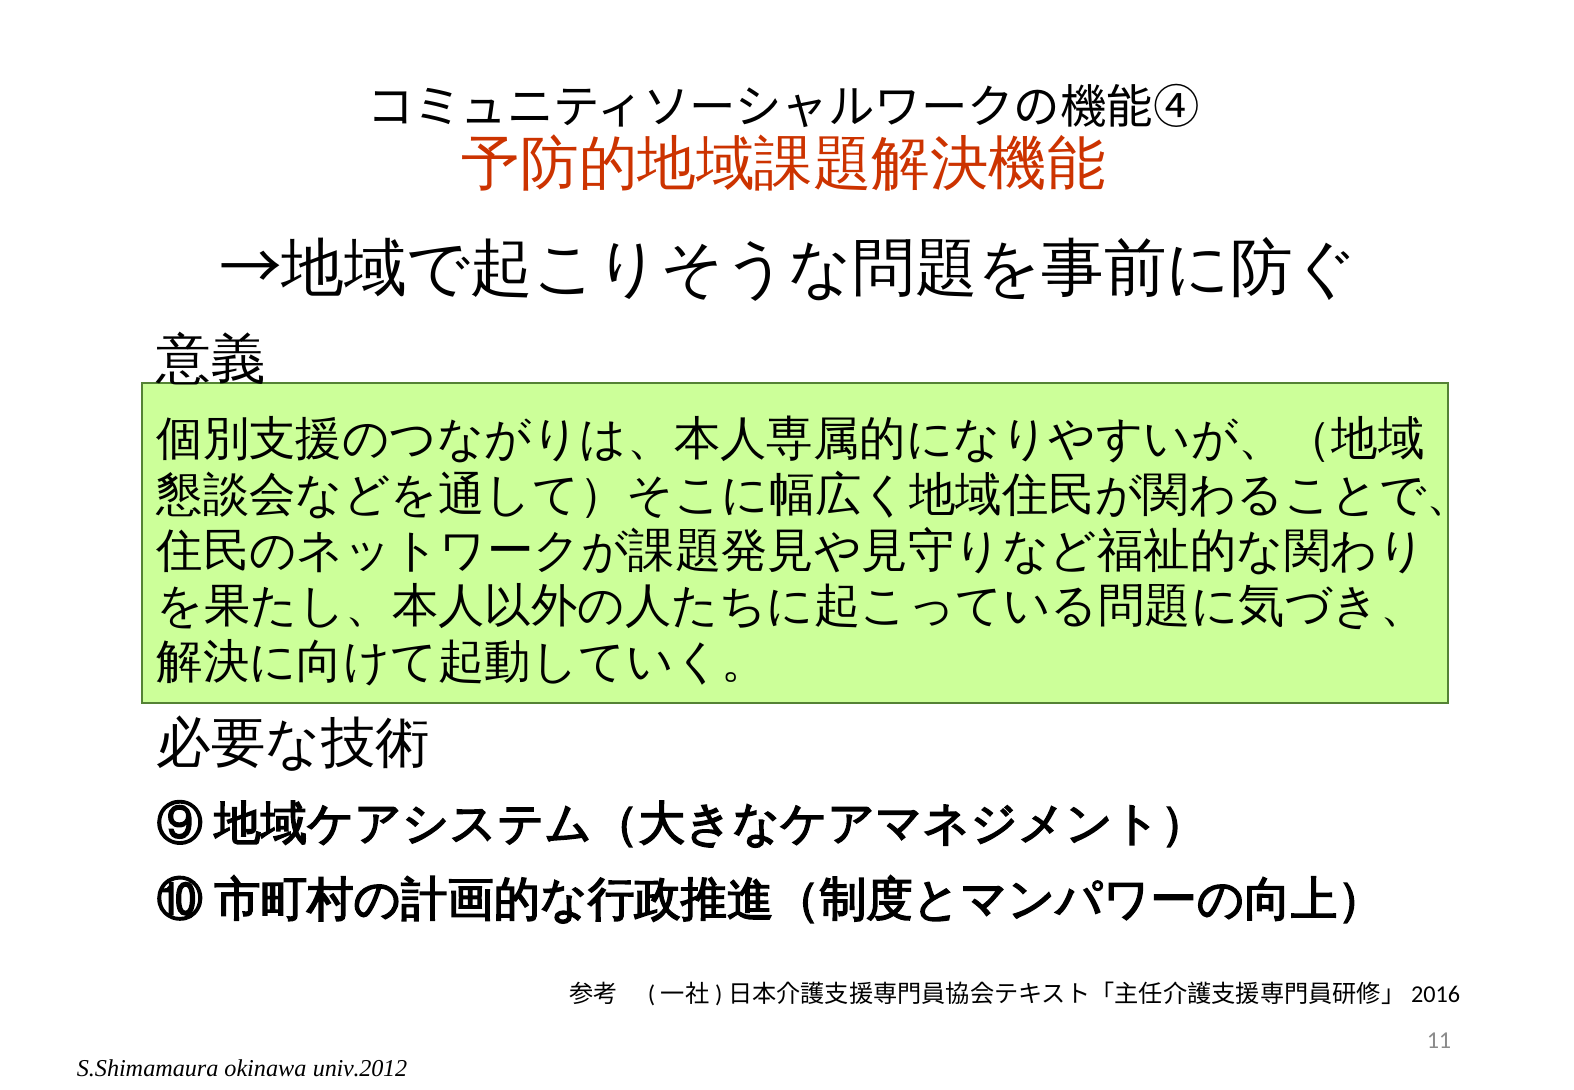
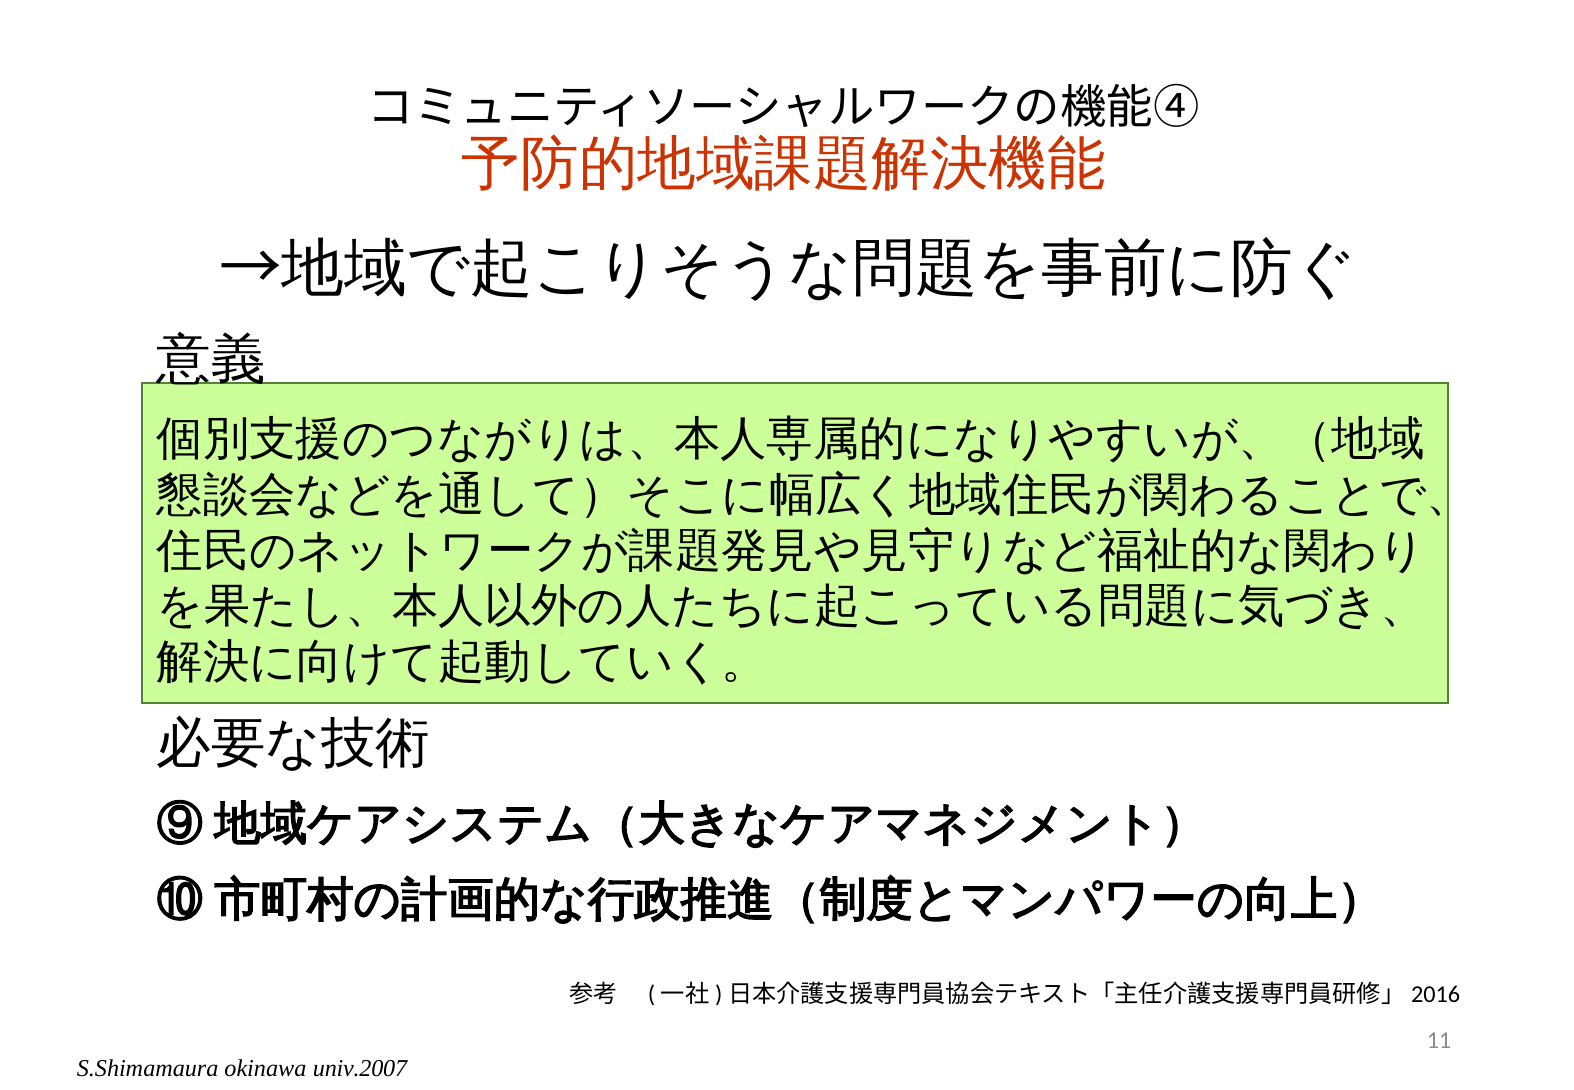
univ.2012: univ.2012 -> univ.2007 (360, 1069)
